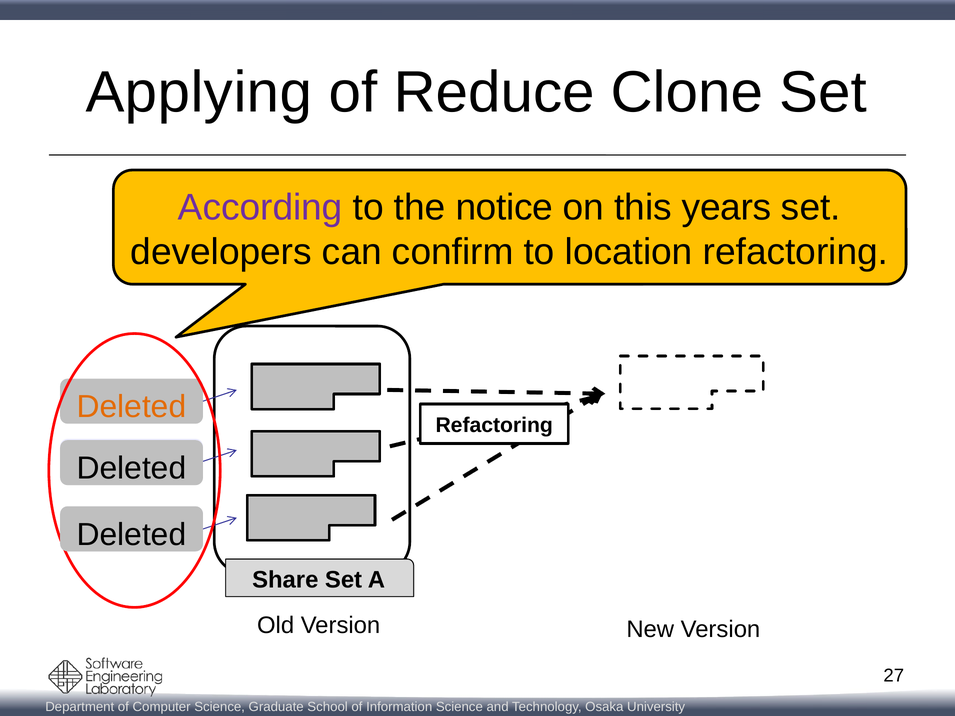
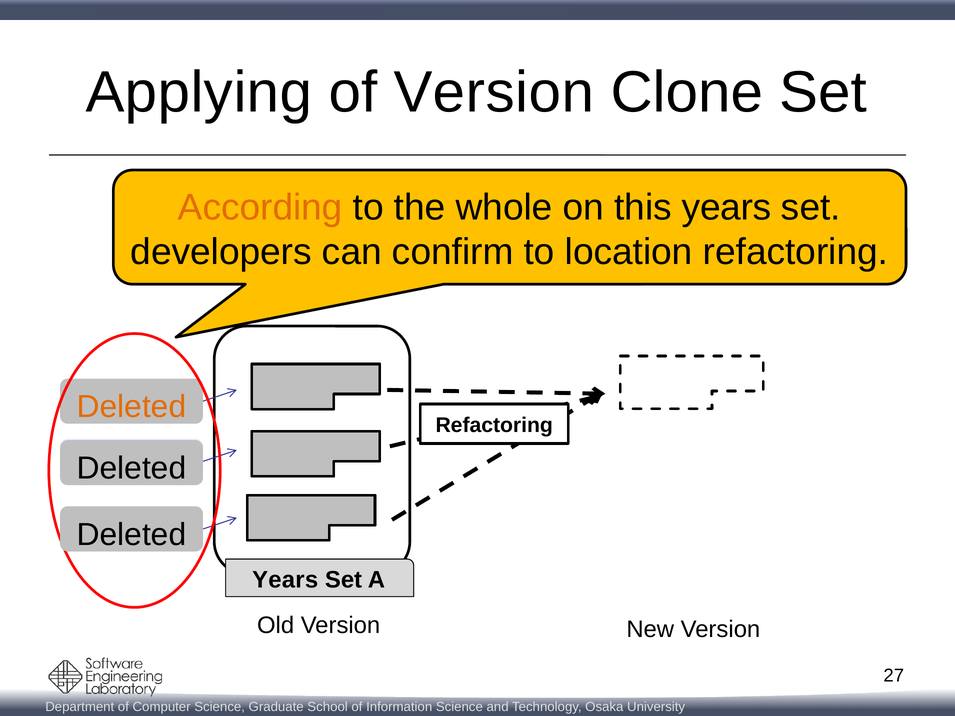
of Reduce: Reduce -> Version (494, 92)
According colour: purple -> orange (260, 207)
notice: notice -> whole (504, 207)
Share: Share -> Years (285, 580)
